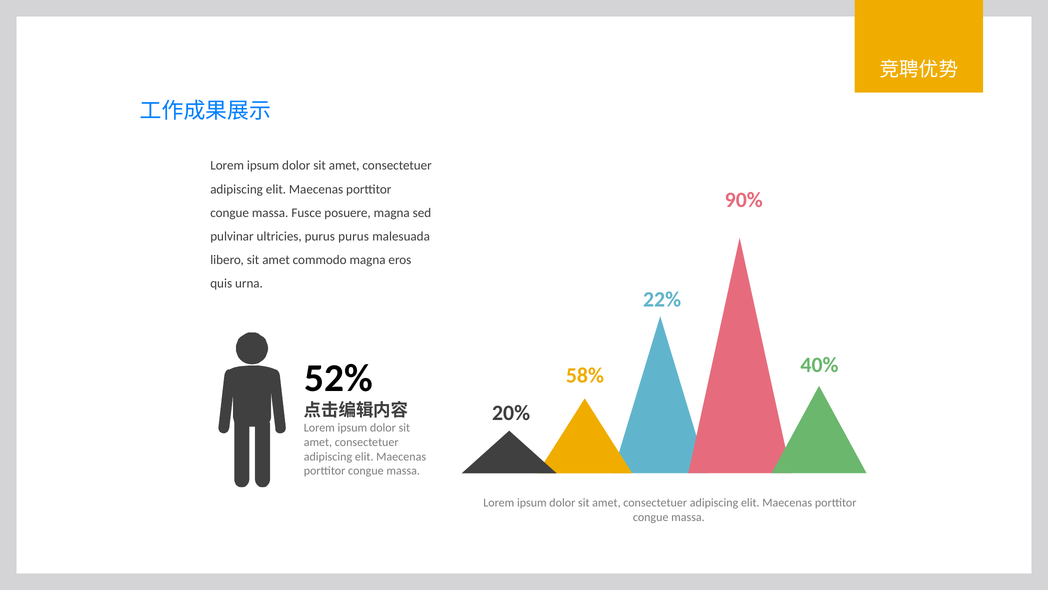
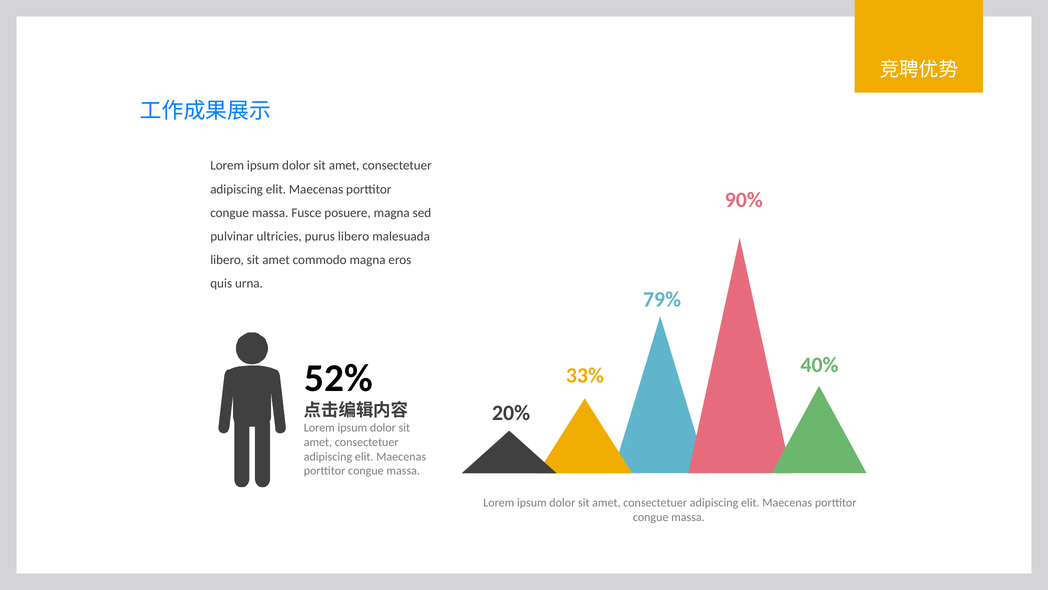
purus purus: purus -> libero (354, 236)
22%: 22% -> 79% (662, 299)
58%: 58% -> 33% (585, 375)
